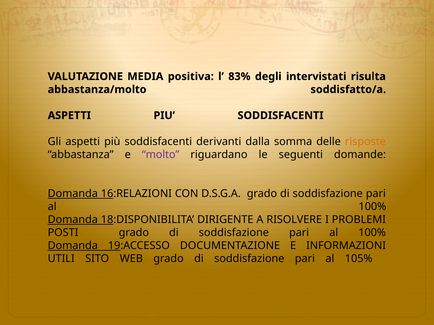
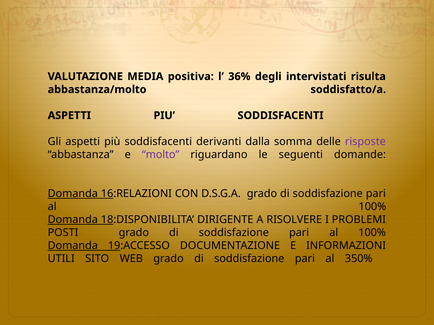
83%: 83% -> 36% (239, 77)
risposte colour: orange -> purple (365, 142)
105%: 105% -> 350% (359, 259)
